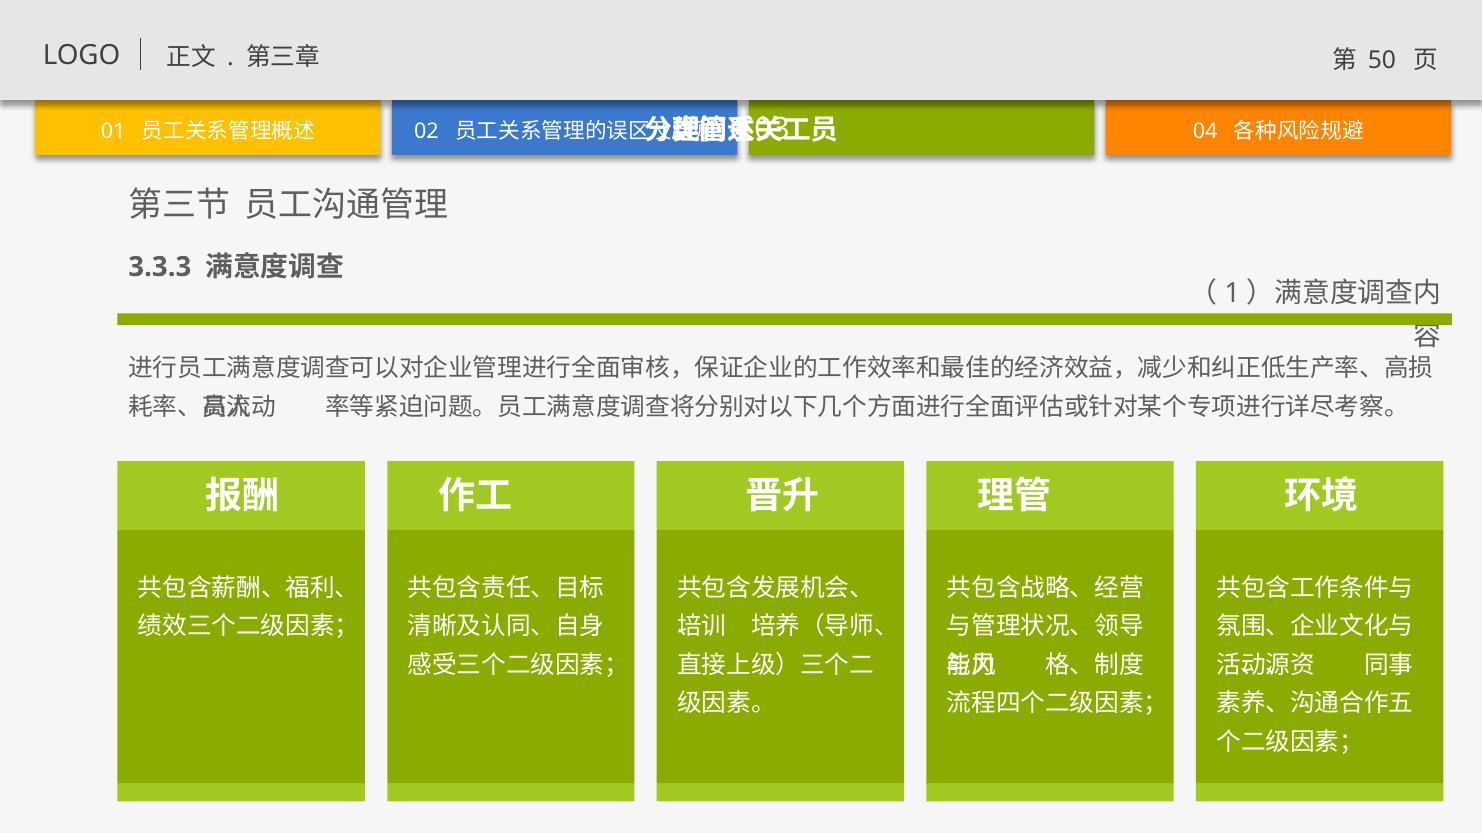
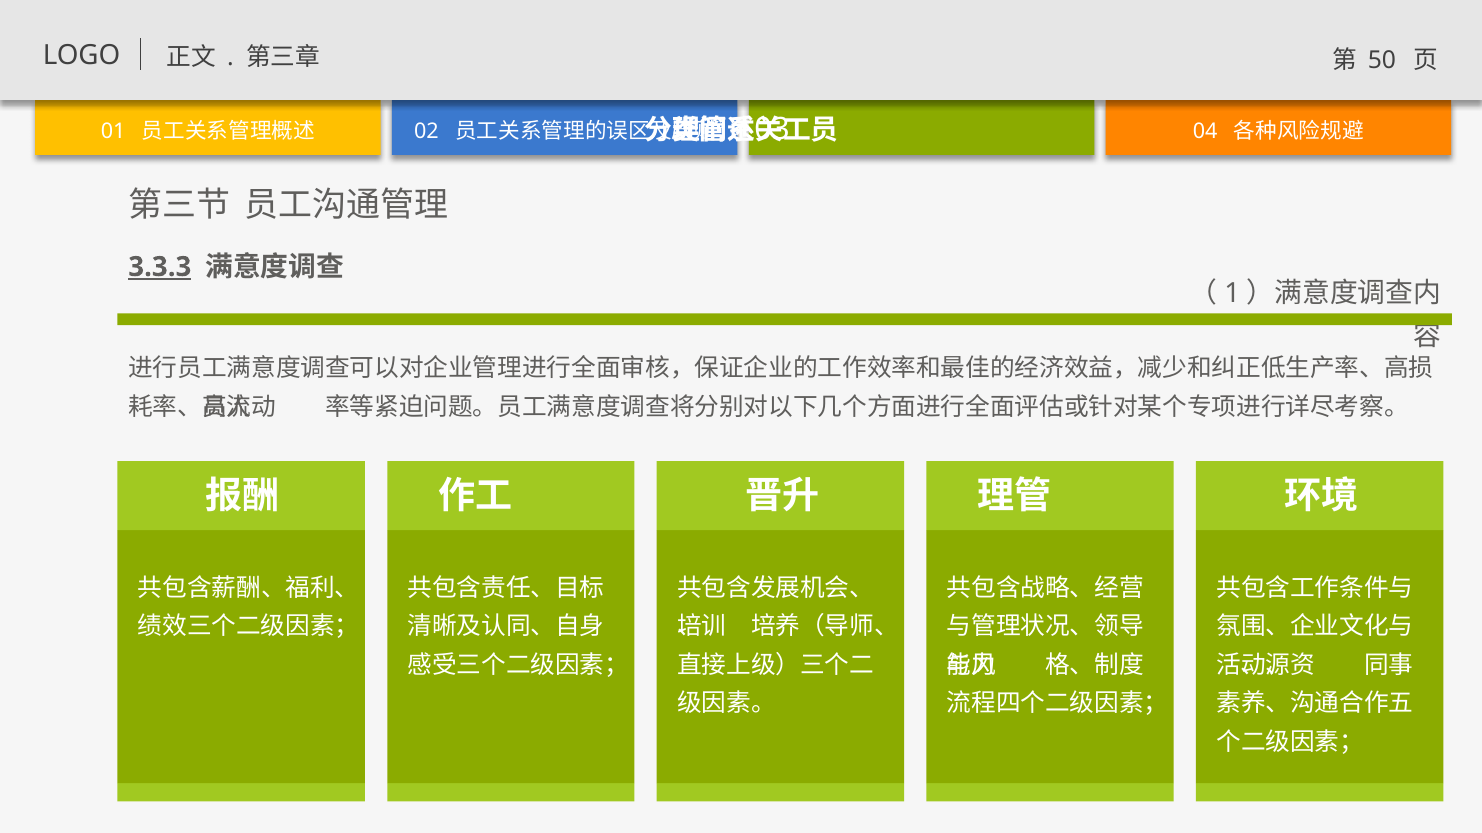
3.3.3 underline: none -> present (160, 267)
